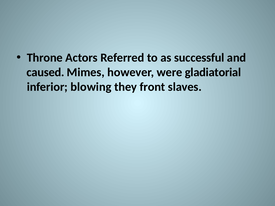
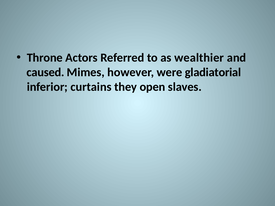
successful: successful -> wealthier (199, 58)
blowing: blowing -> curtains (91, 87)
front: front -> open (152, 87)
